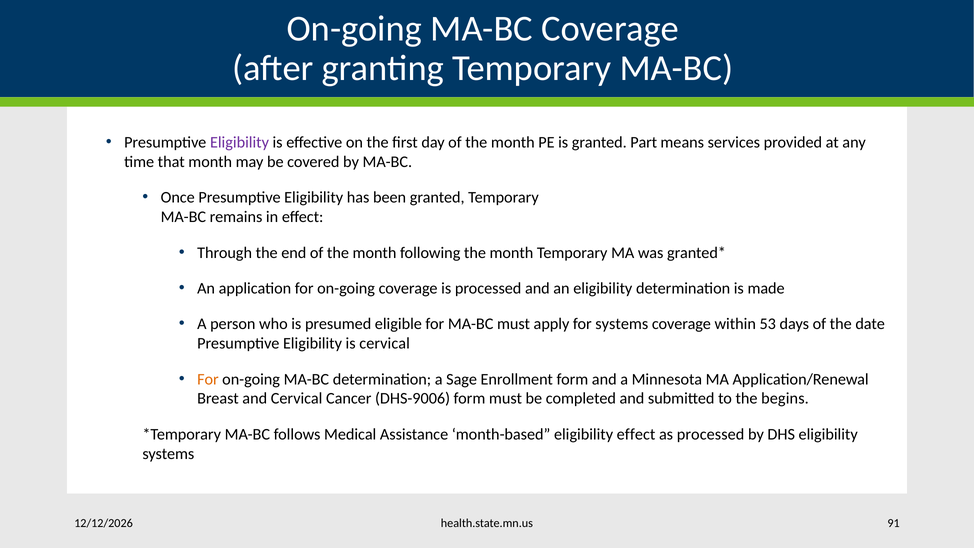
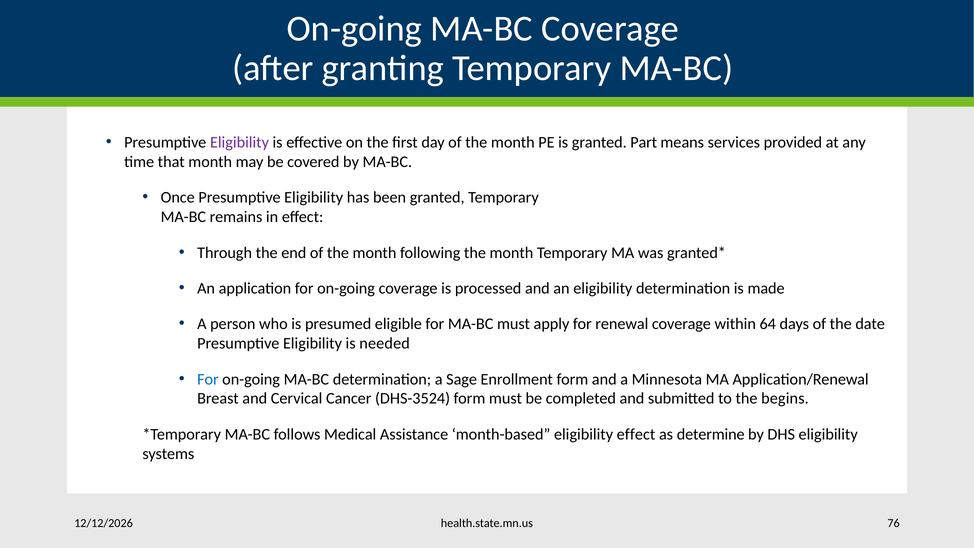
for systems: systems -> renewal (622, 324)
53: 53 -> 64 (768, 324)
is cervical: cervical -> needed (385, 343)
For colour: orange -> blue (208, 379)
DHS-9006: DHS-9006 -> DHS-3524 (413, 399)
as processed: processed -> determine (711, 434)
91: 91 -> 76 (894, 523)
